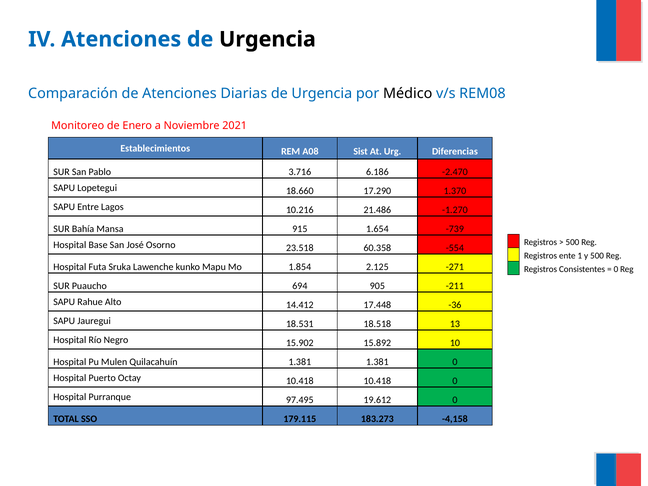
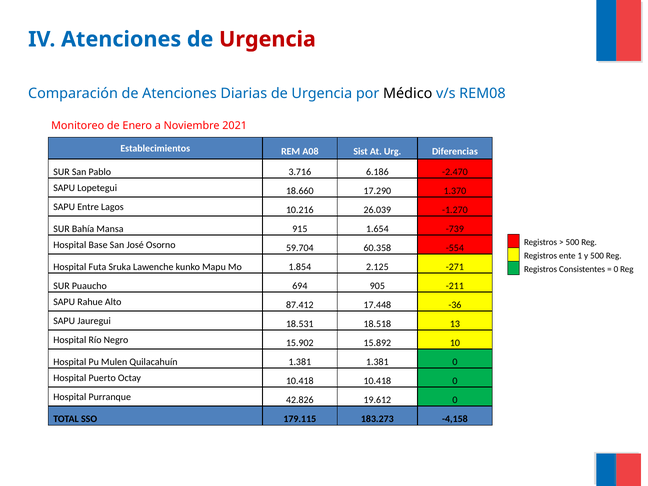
Urgencia colour: black -> red (267, 39)
21.486: 21.486 -> 26.039 (377, 210)
23.518: 23.518 -> 59.704 (300, 248)
14.412: 14.412 -> 87.412 (300, 305)
97.495: 97.495 -> 42.826 (300, 400)
